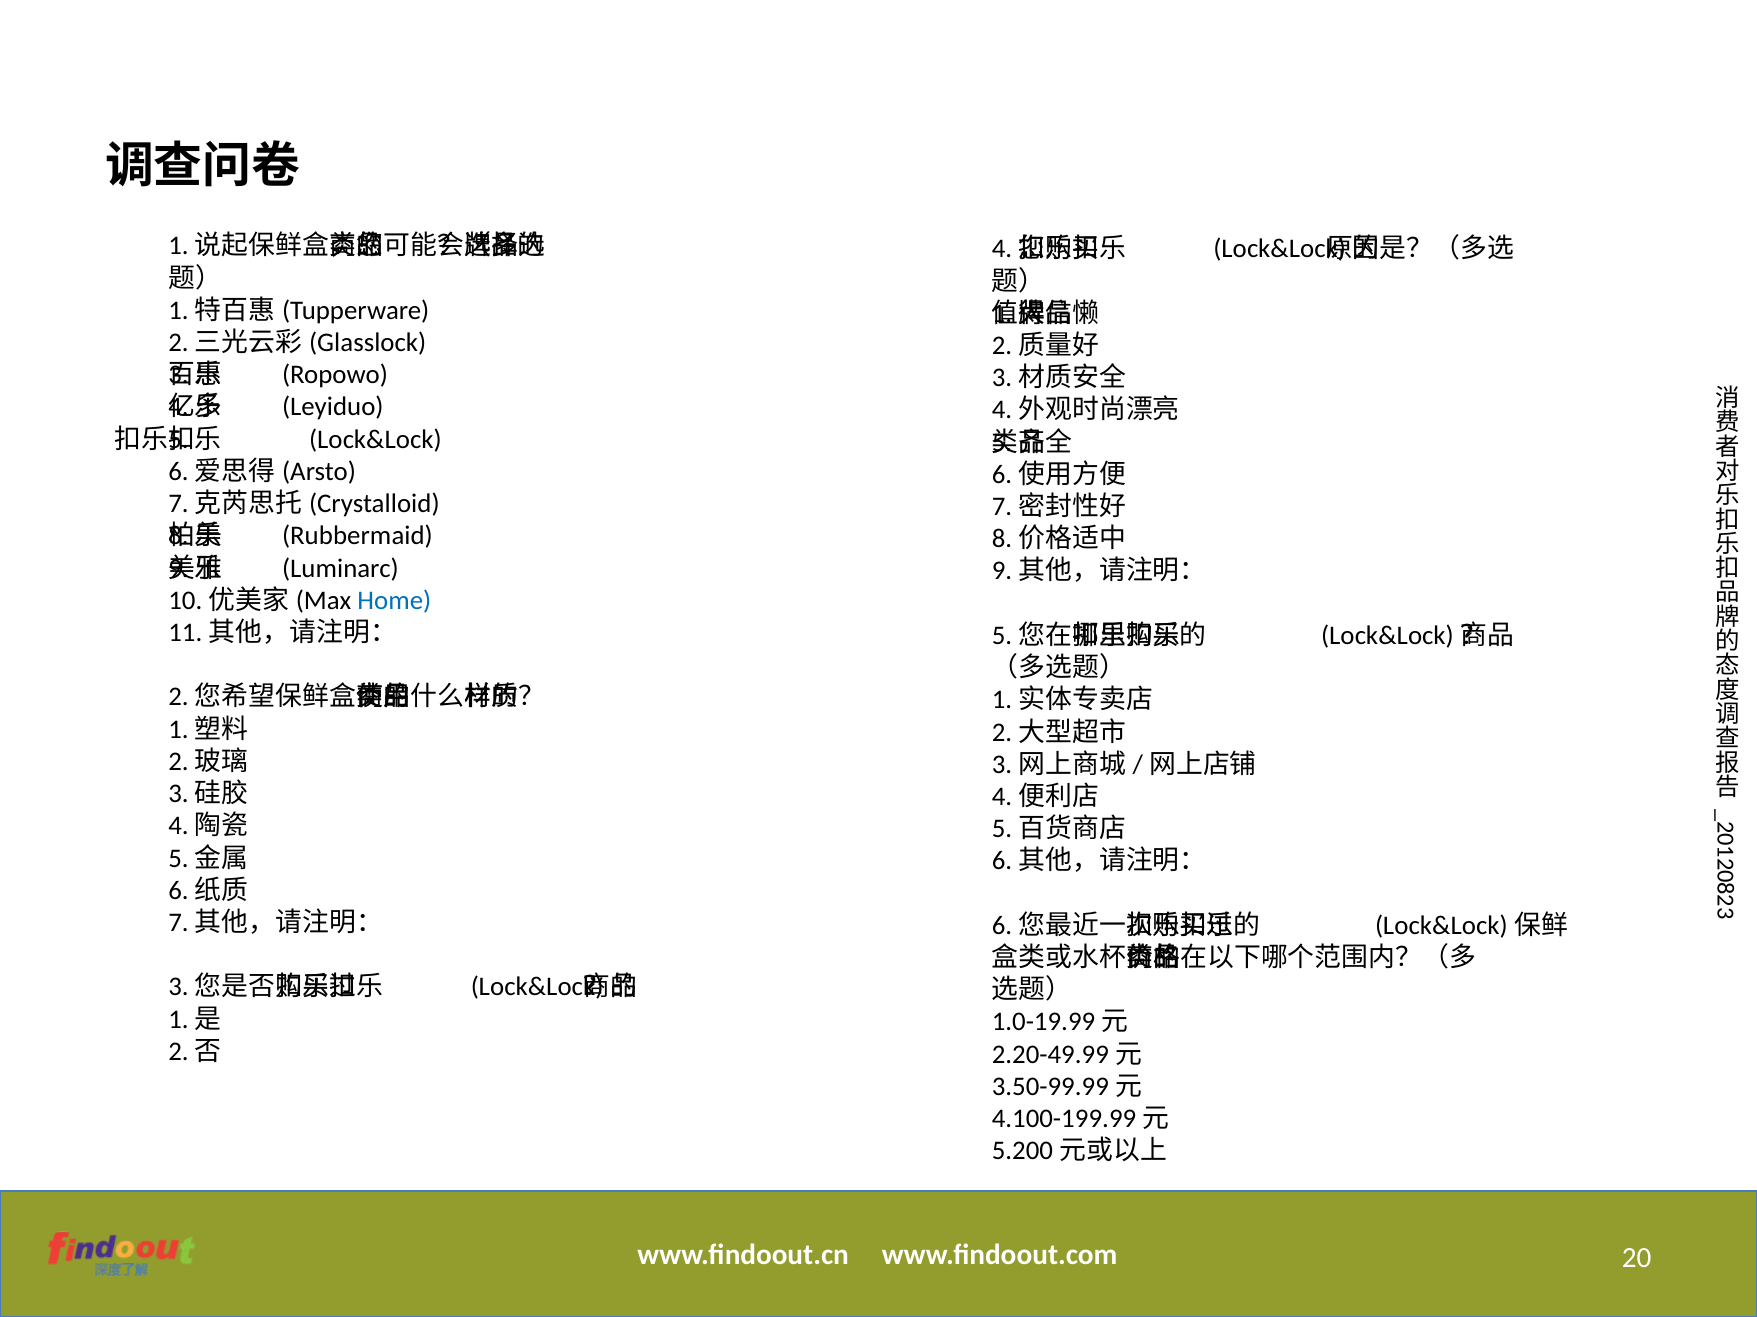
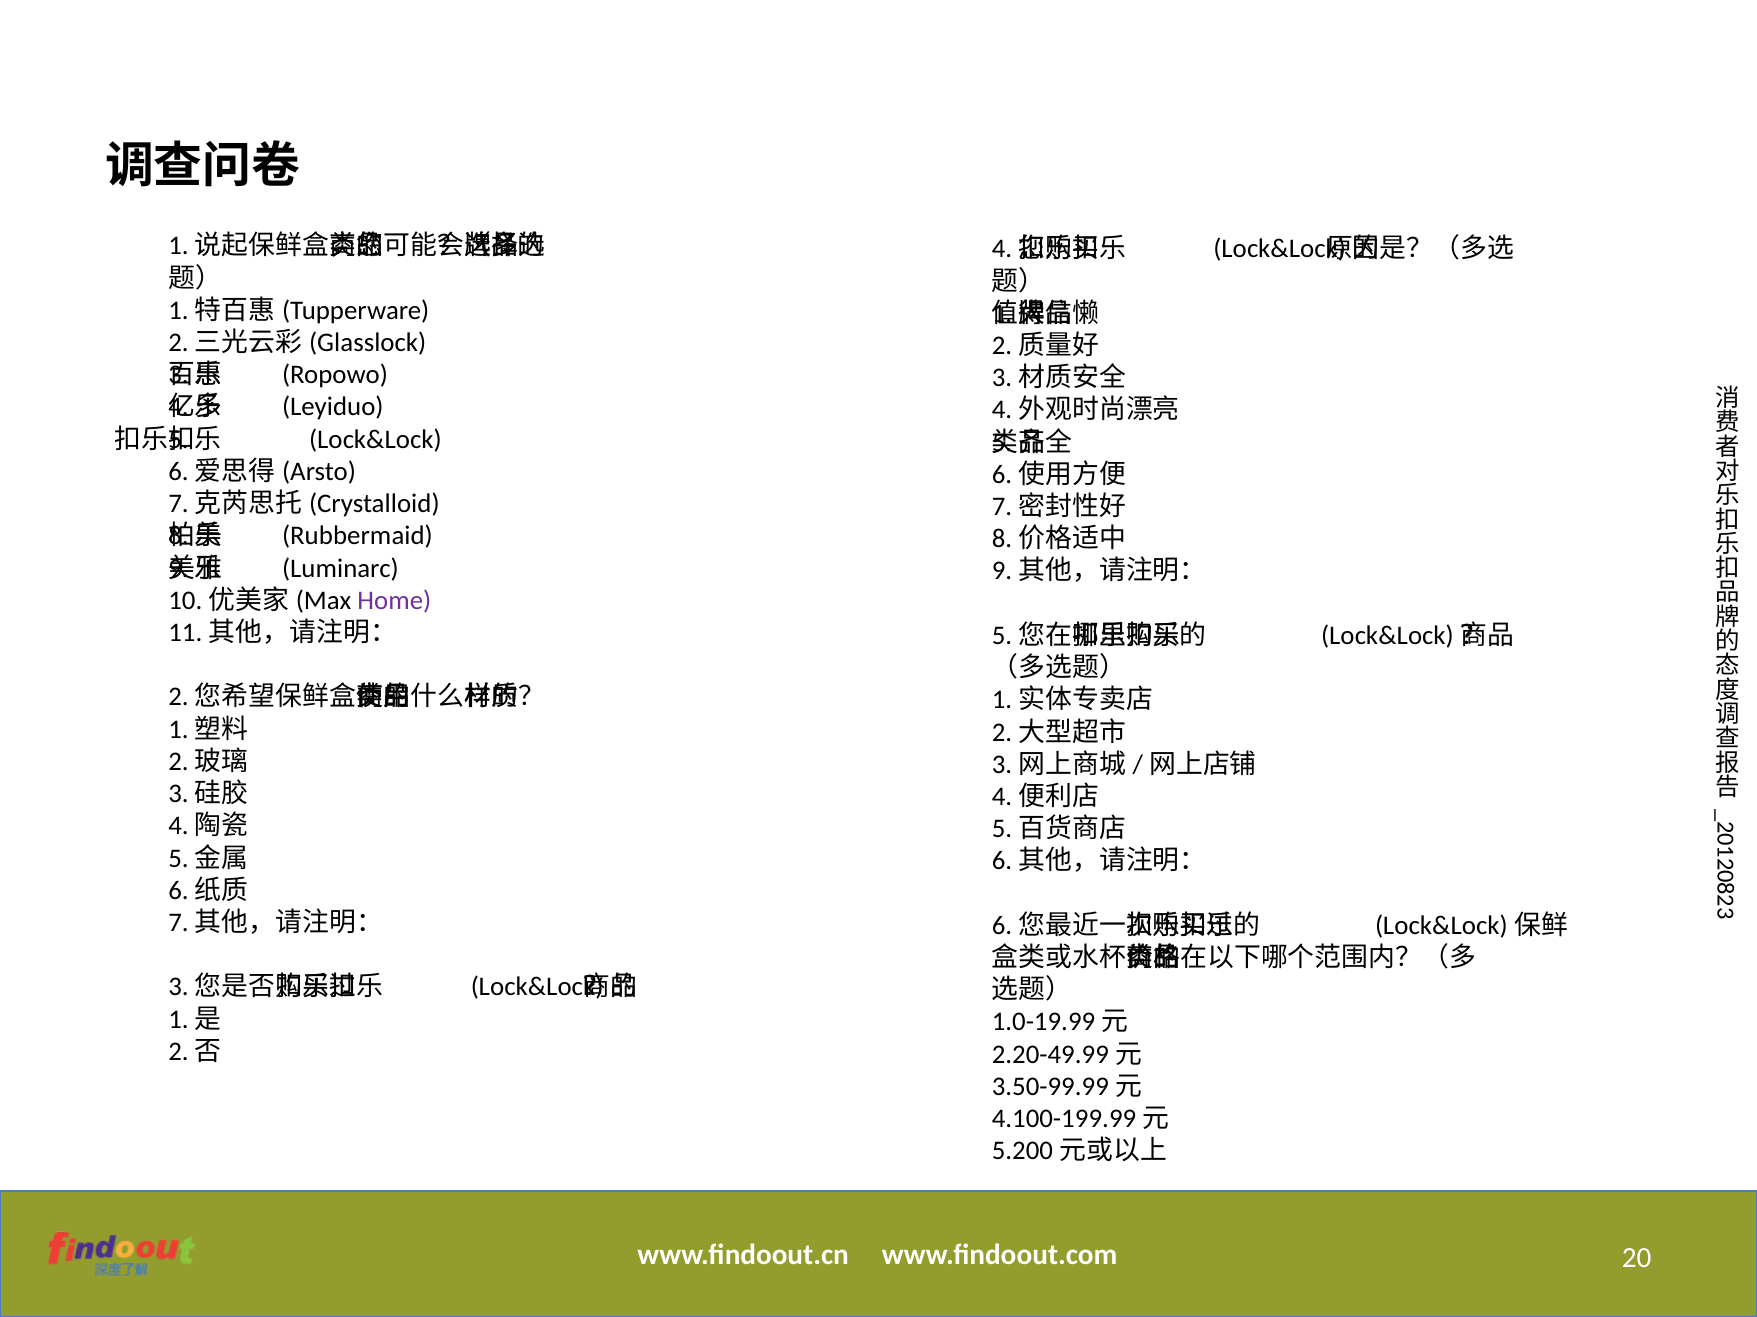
Home colour: blue -> purple (394, 601)
